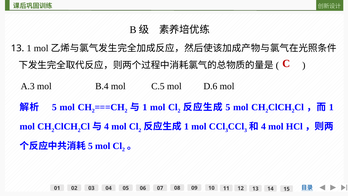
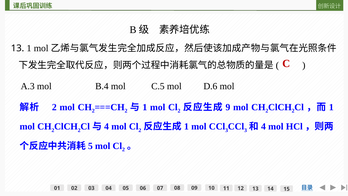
5: 5 -> 2 (54, 107)
5: 5 -> 9 (228, 107)
